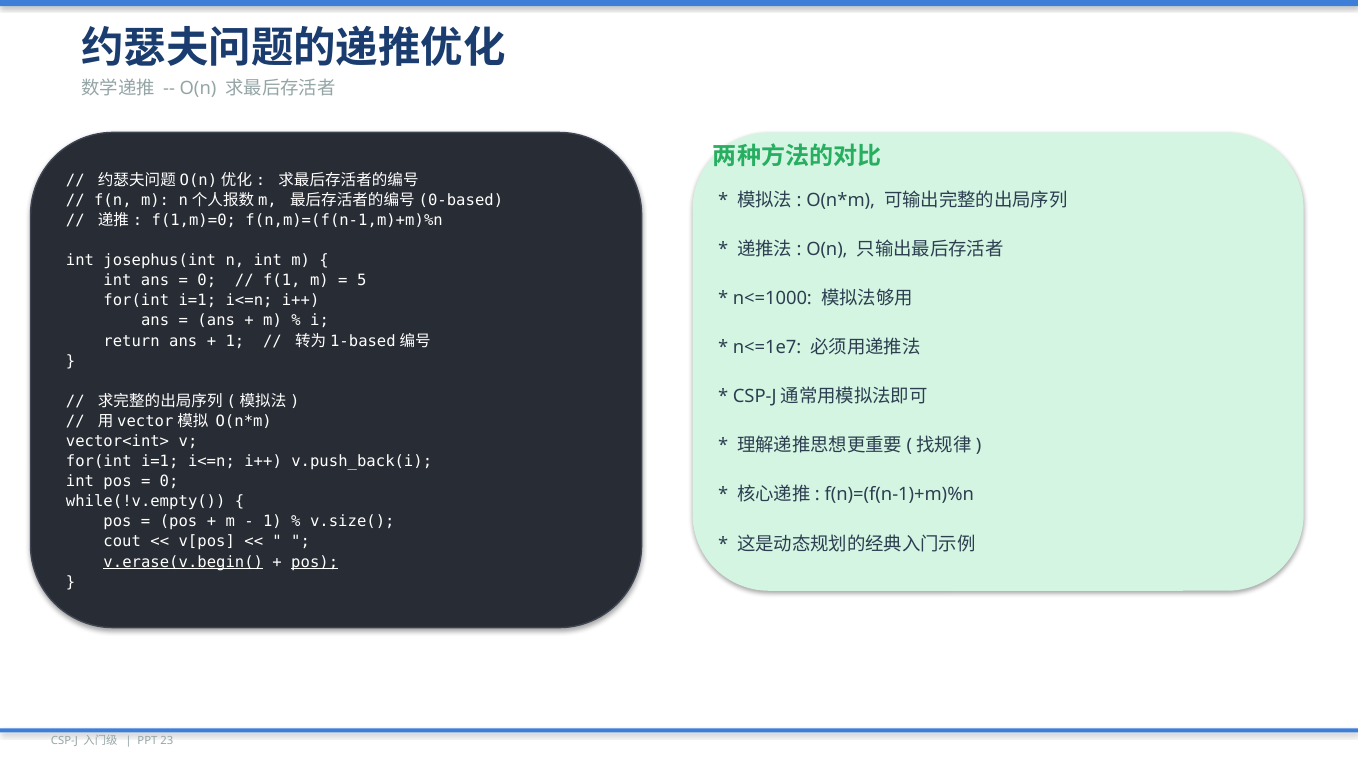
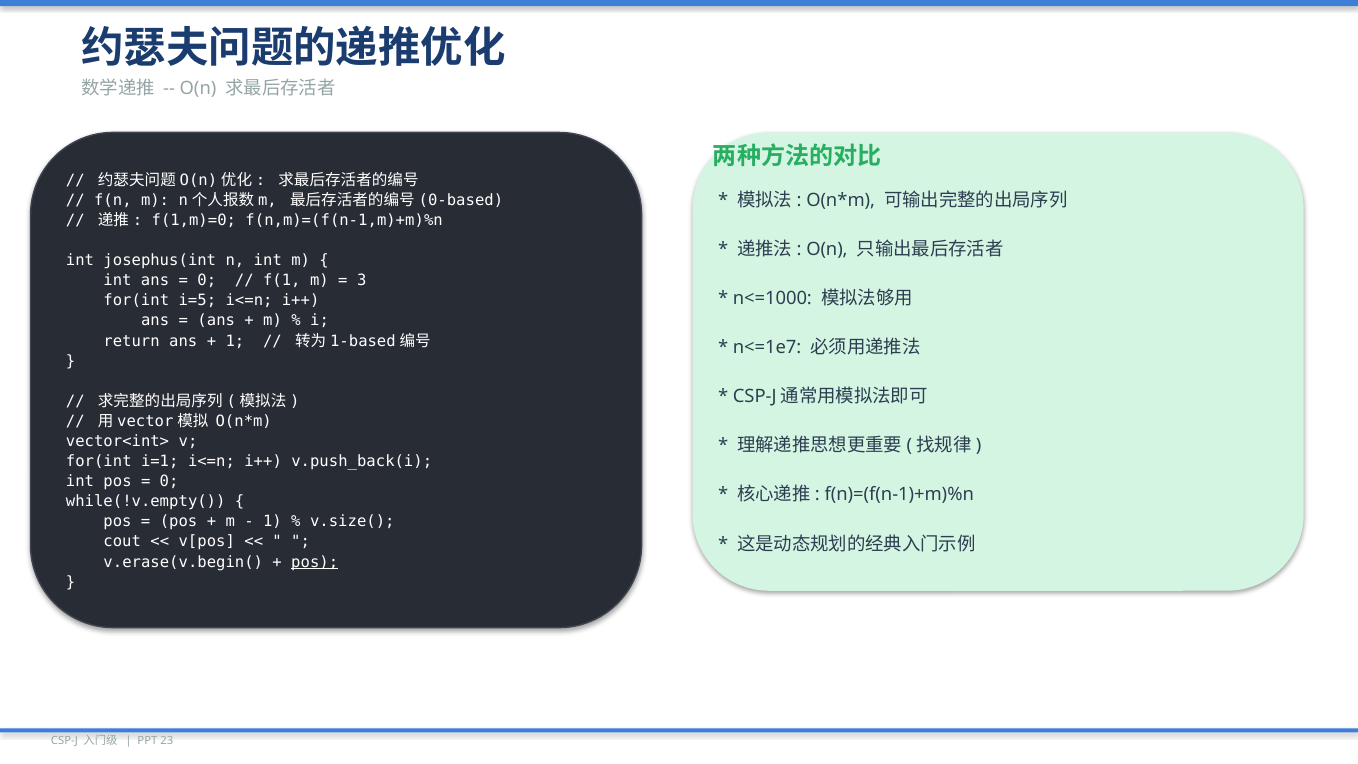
5: 5 -> 3 (362, 281)
i=1: i=1 -> i=5 (197, 301)
v.erase(v.begin( underline: present -> none (183, 562)
